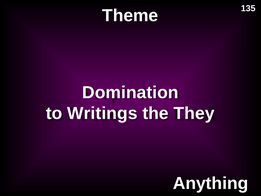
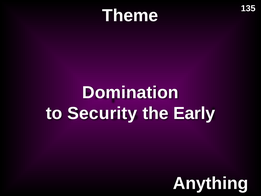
Writings: Writings -> Security (102, 113)
They: They -> Early (194, 113)
